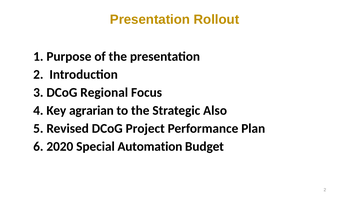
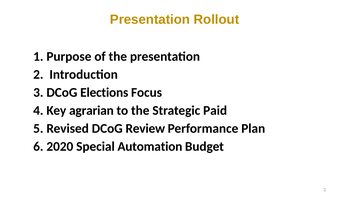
Regional: Regional -> Elections (104, 92)
Also: Also -> Paid (215, 110)
Project: Project -> Review (145, 128)
